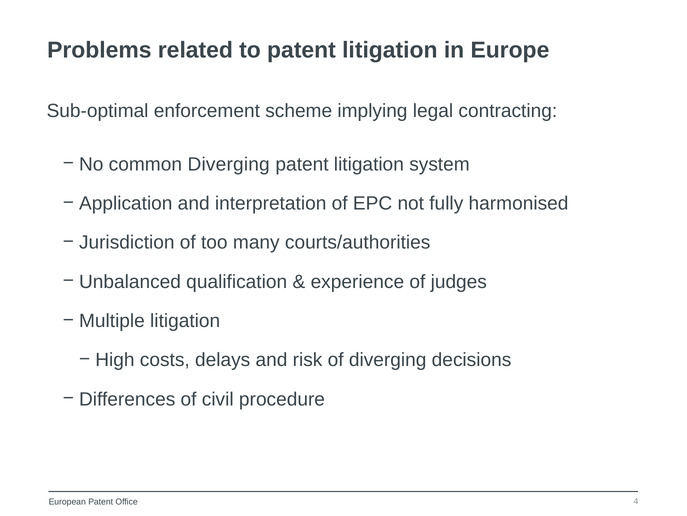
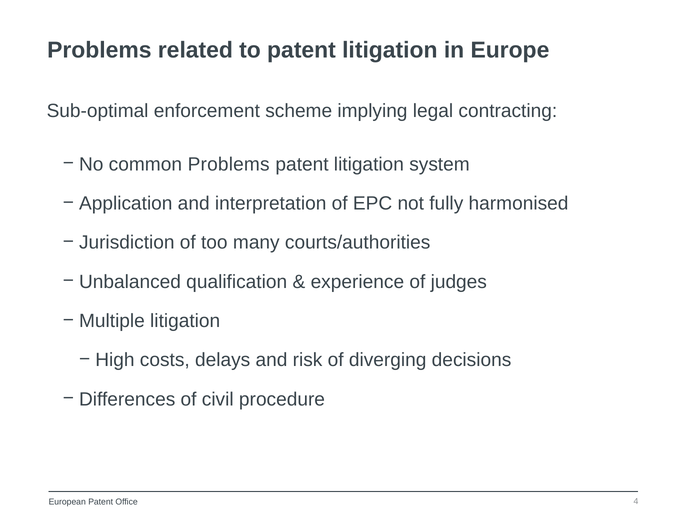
common Diverging: Diverging -> Problems (229, 164)
